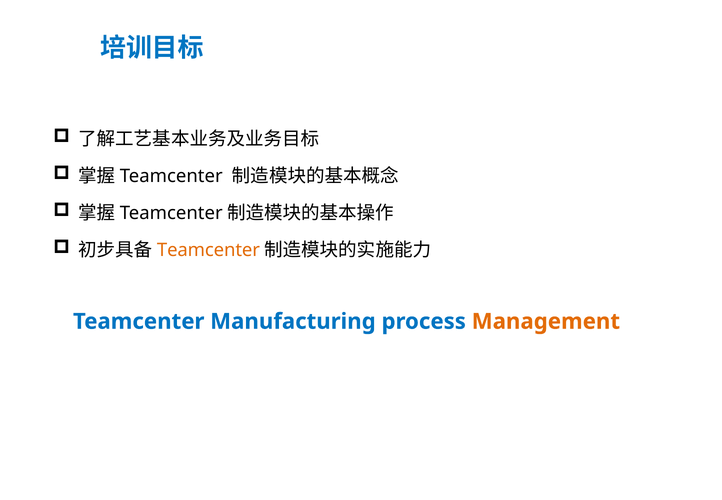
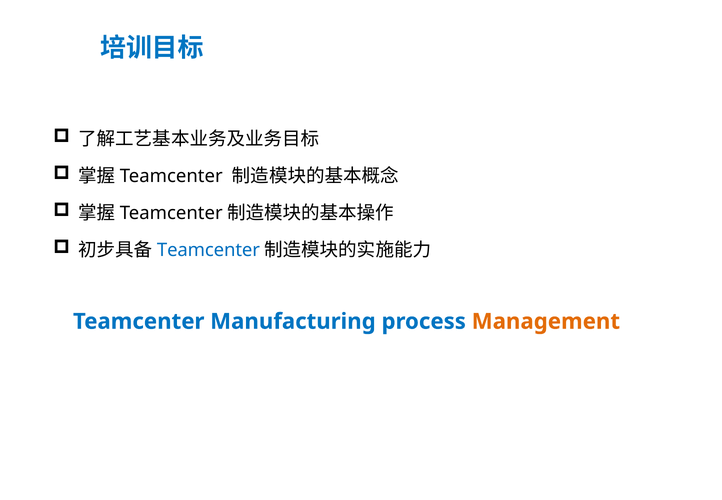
Teamcenter colour: orange -> blue (208, 250)
